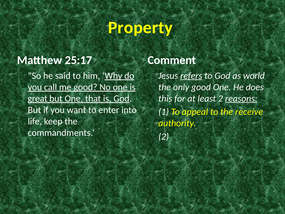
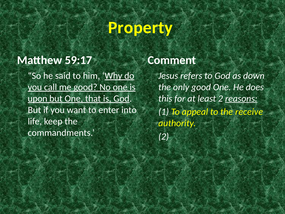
25:17: 25:17 -> 59:17 (78, 60)
refers underline: present -> none (191, 76)
world: world -> down (254, 76)
great: great -> upon (38, 98)
